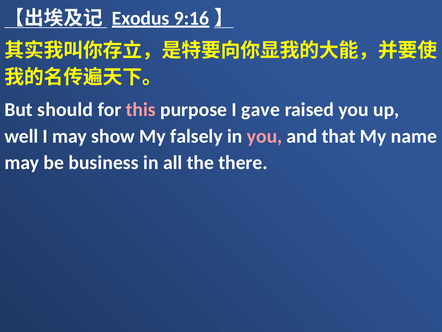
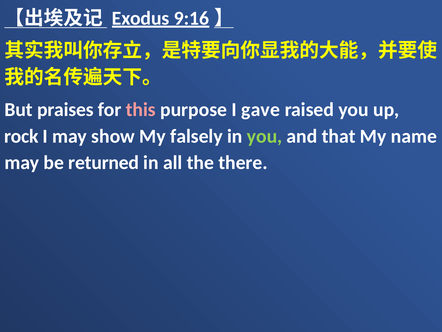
should: should -> praises (65, 110)
well: well -> rock (21, 136)
you colour: pink -> light green (265, 136)
business: business -> returned (104, 162)
